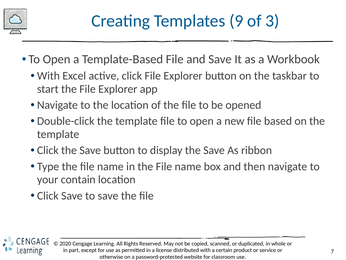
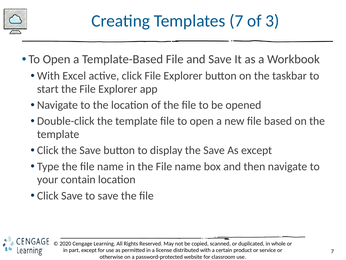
Templates 9: 9 -> 7 (236, 21)
As ribbon: ribbon -> except (257, 150)
